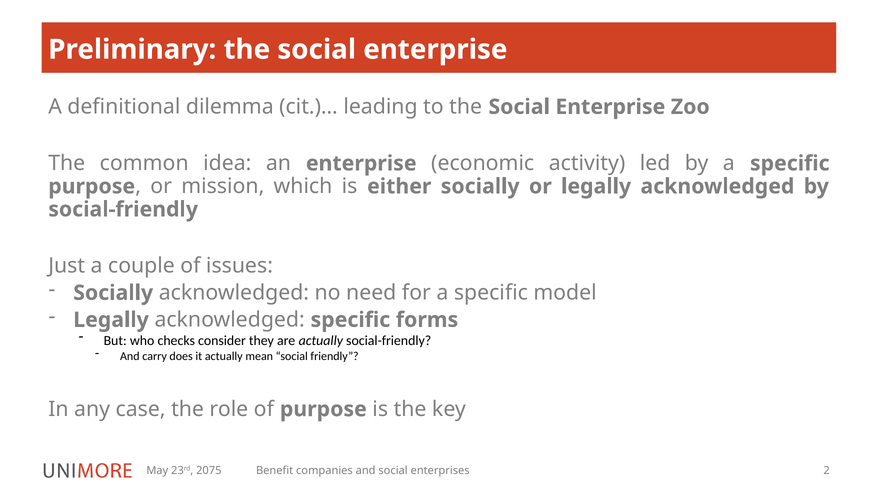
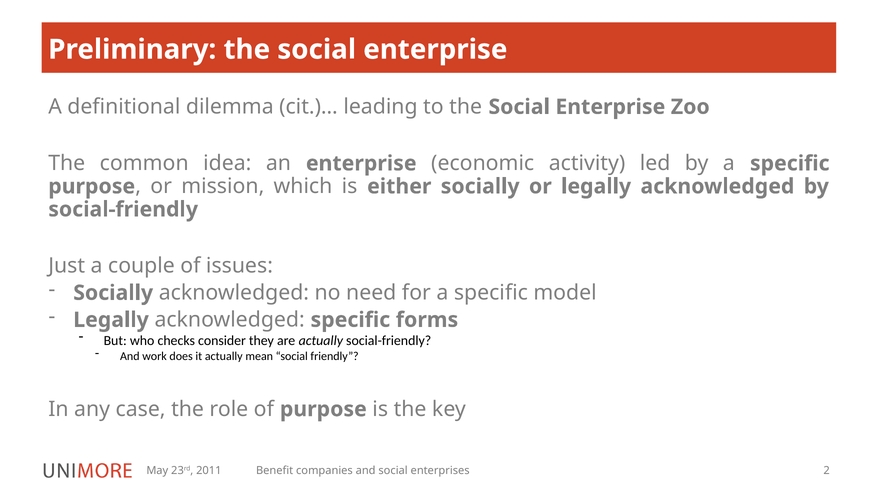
carry: carry -> work (155, 356)
2075: 2075 -> 2011 (209, 470)
